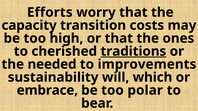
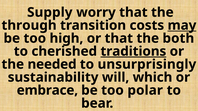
Efforts: Efforts -> Supply (50, 12)
capacity: capacity -> through (29, 25)
may underline: none -> present (182, 25)
ones: ones -> both (178, 38)
improvements: improvements -> unsurprisingly (147, 64)
